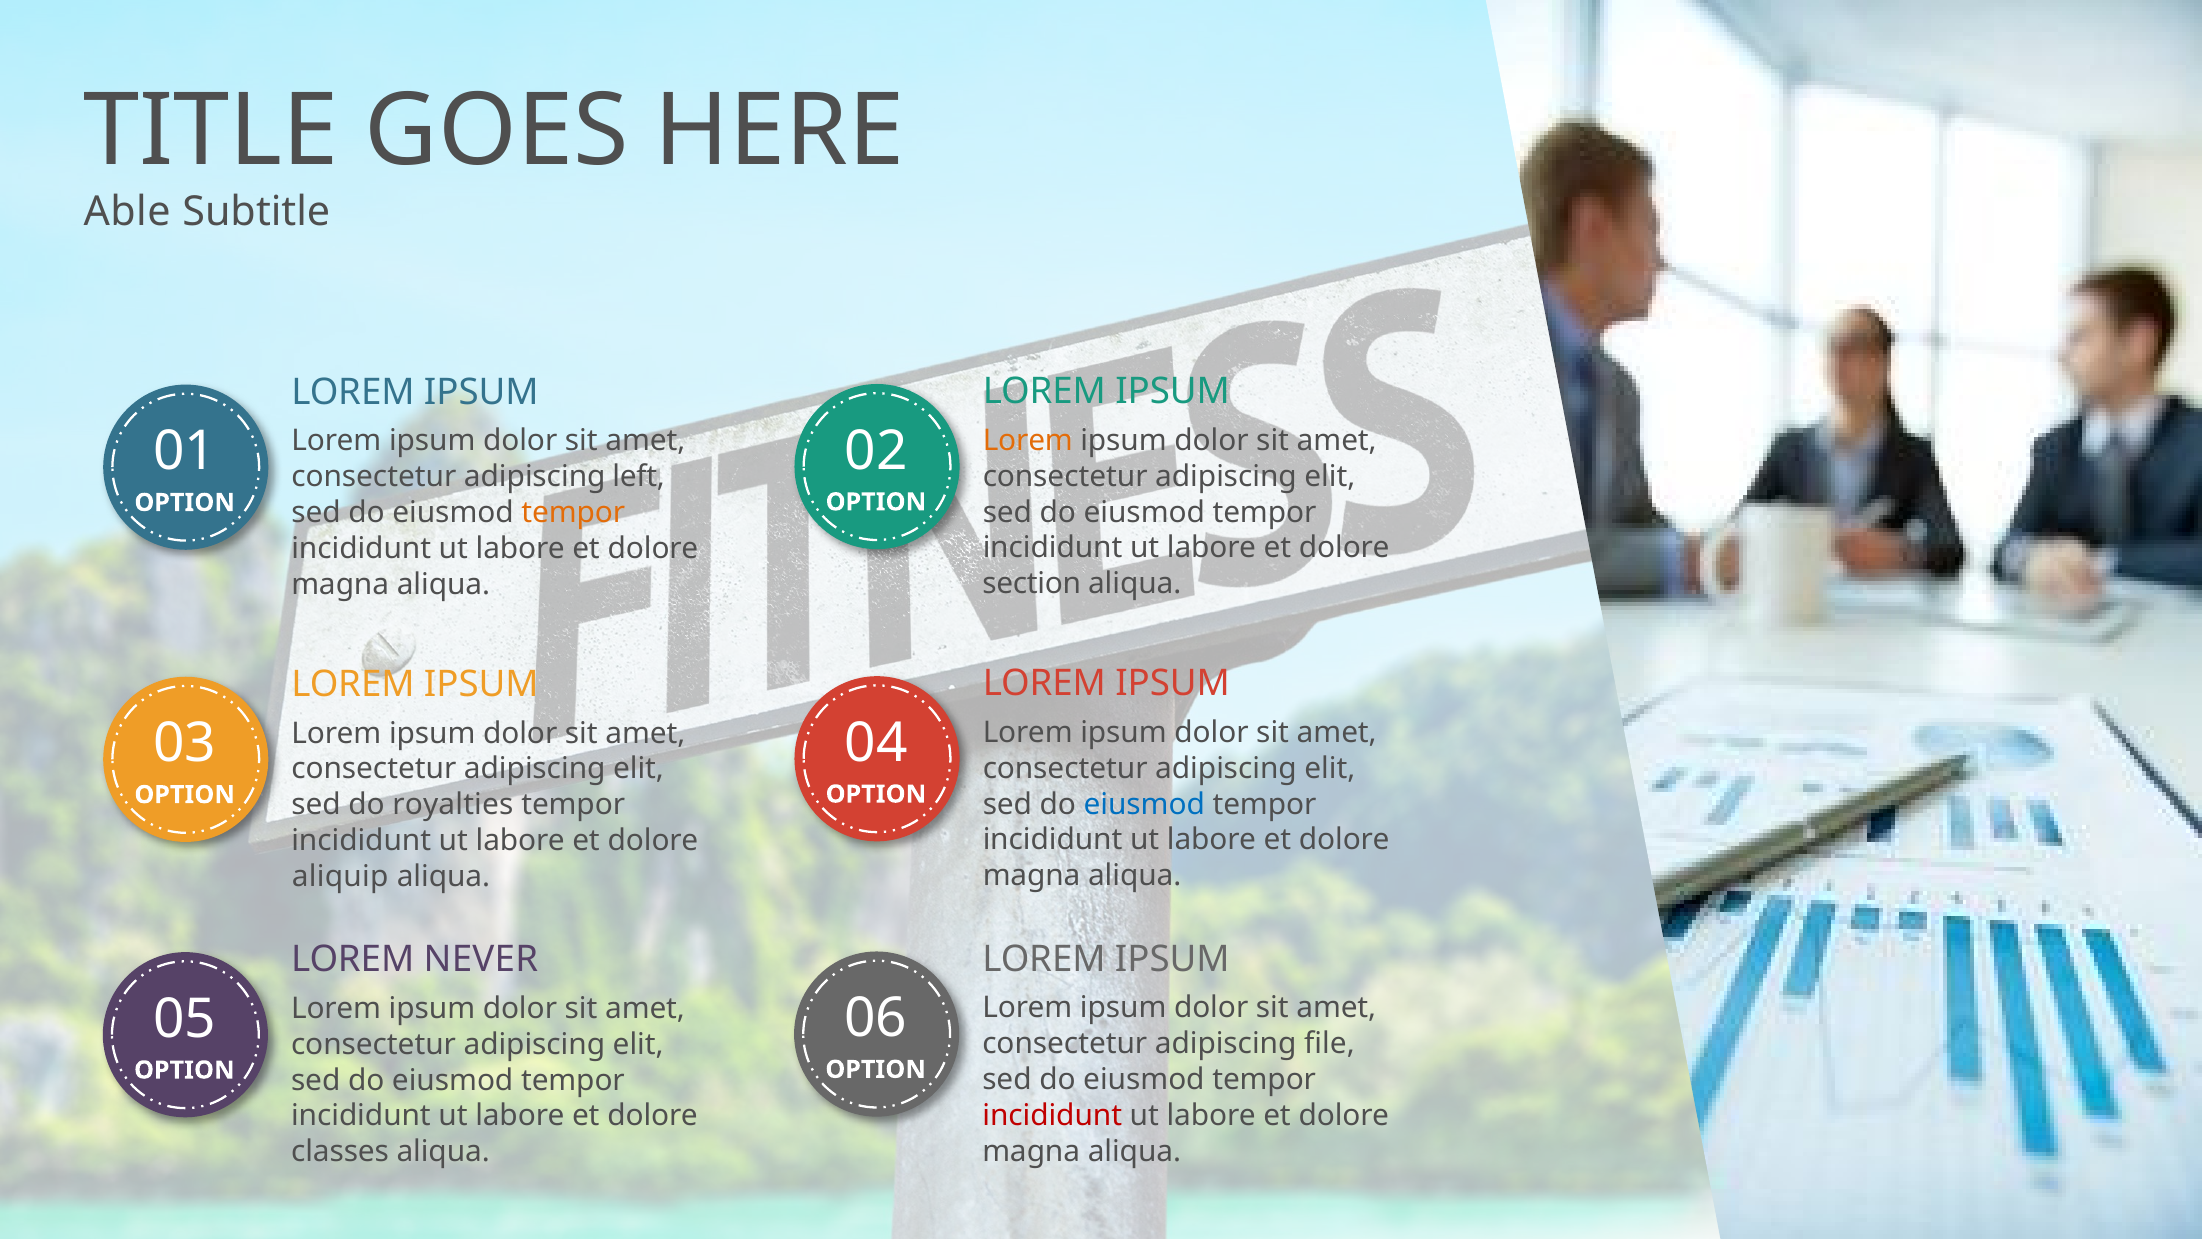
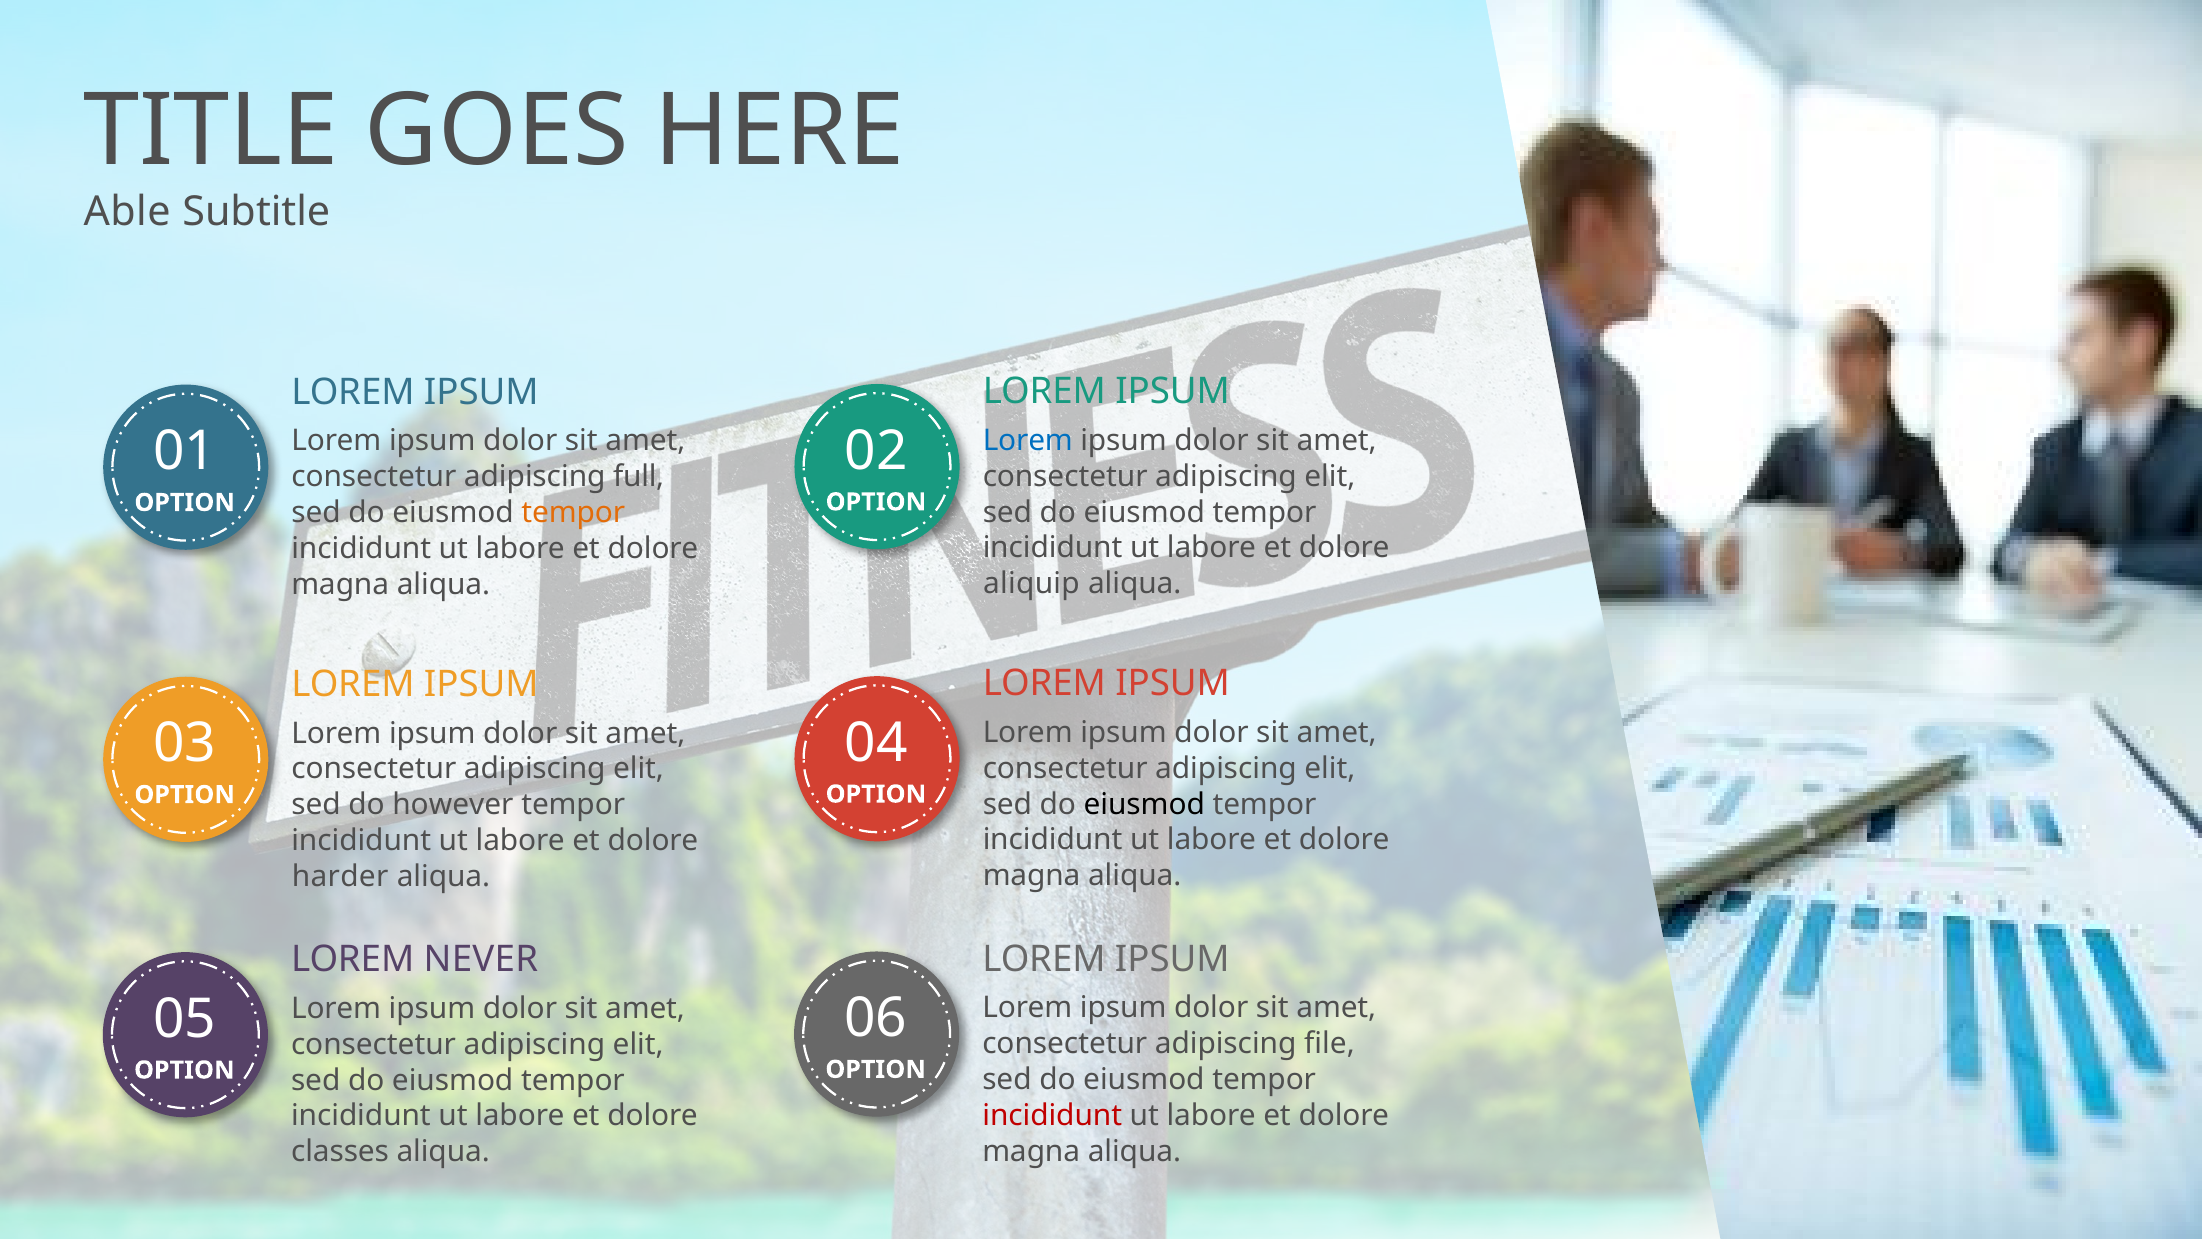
Lorem colour: orange -> blue (1028, 440)
left: left -> full (639, 477)
section: section -> aliquip (1031, 584)
eiusmod colour: blue -> black (1144, 804)
royalties: royalties -> however (453, 805)
aliquip: aliquip -> harder (340, 876)
